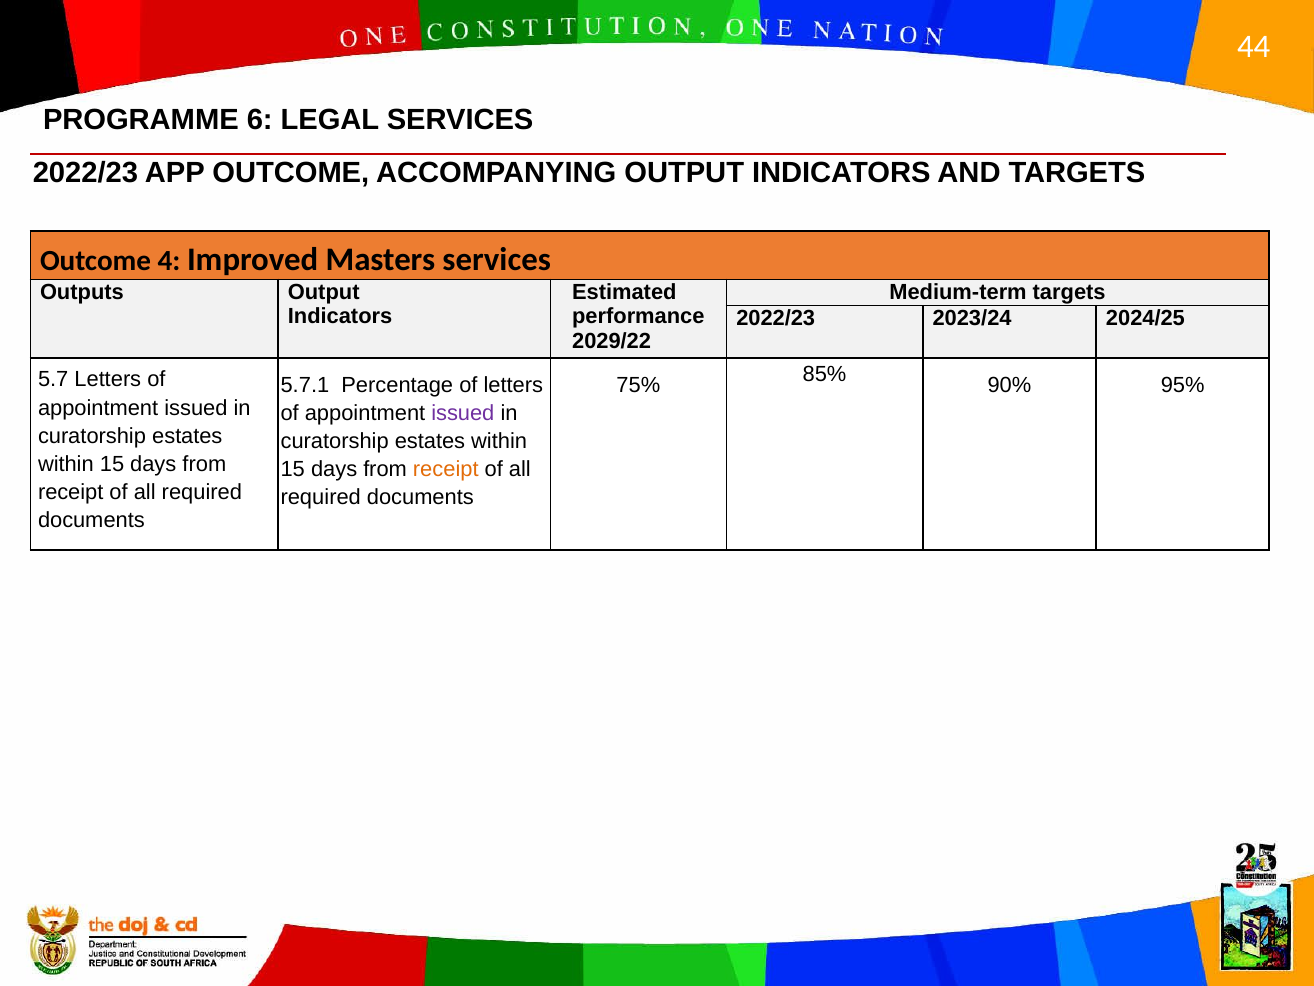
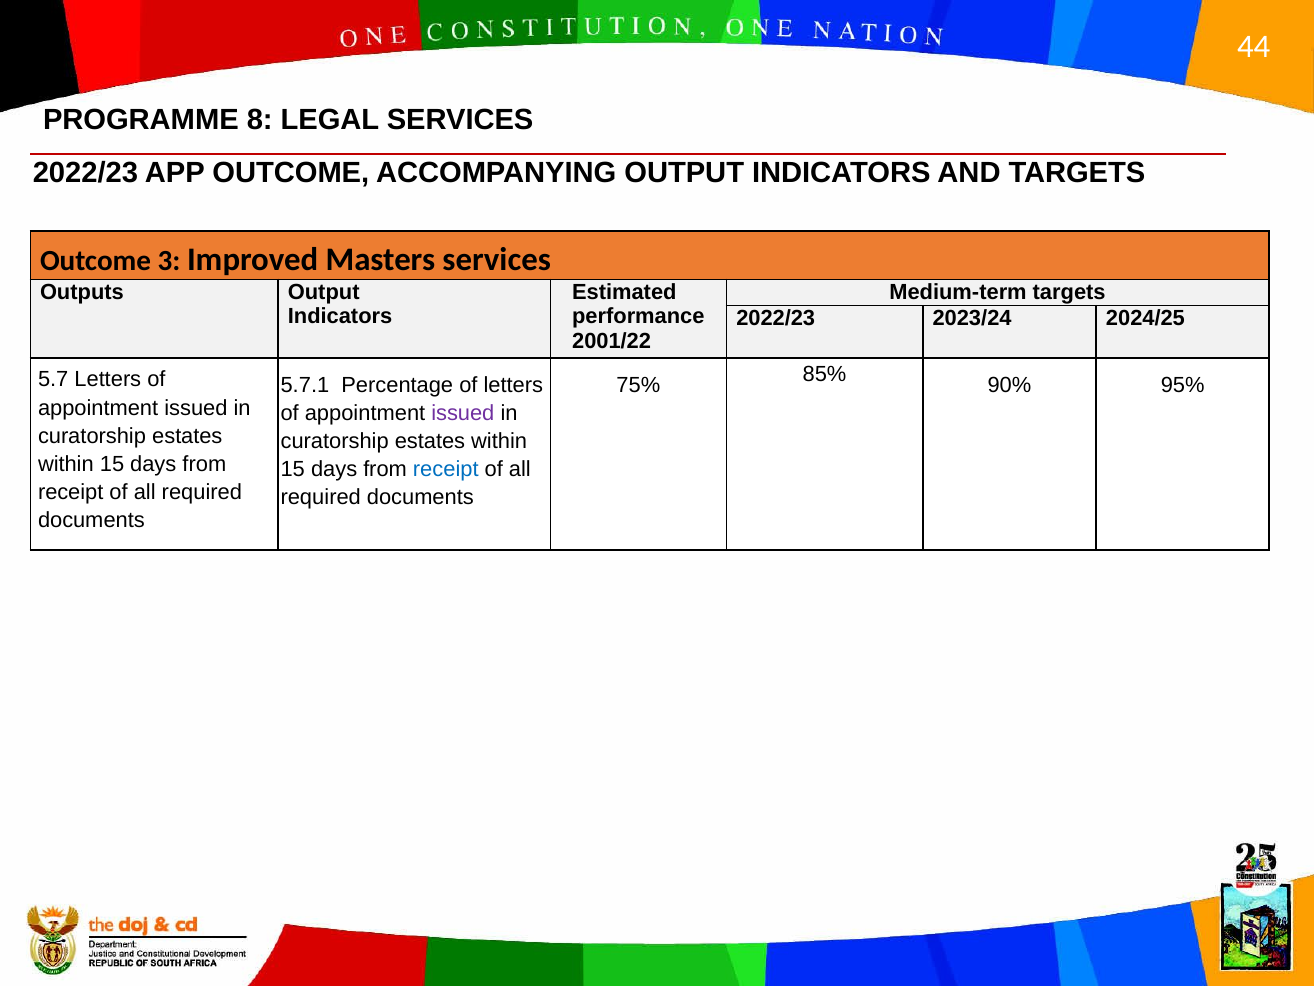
6: 6 -> 8 (260, 120)
4: 4 -> 3 (169, 261)
2029/22: 2029/22 -> 2001/22 (612, 341)
receipt colour: orange -> blue (446, 469)
